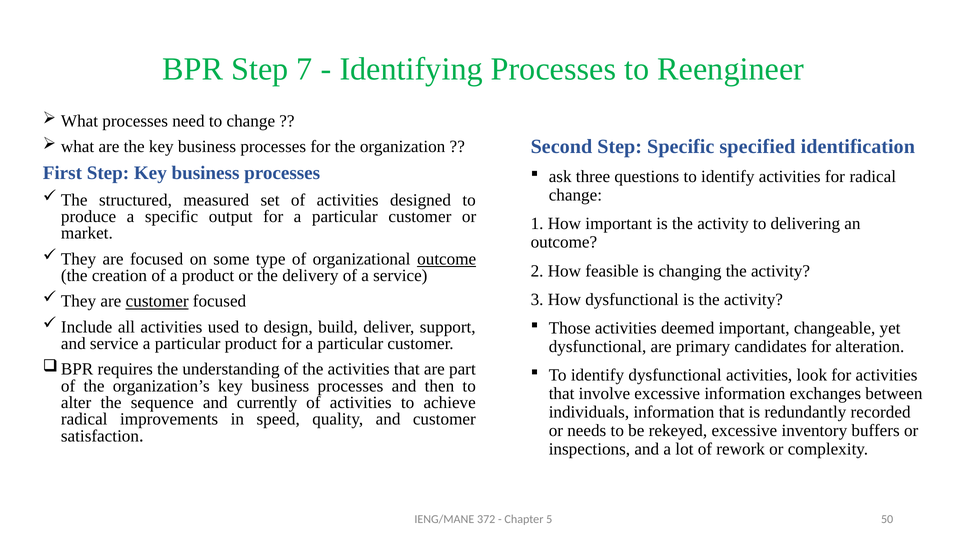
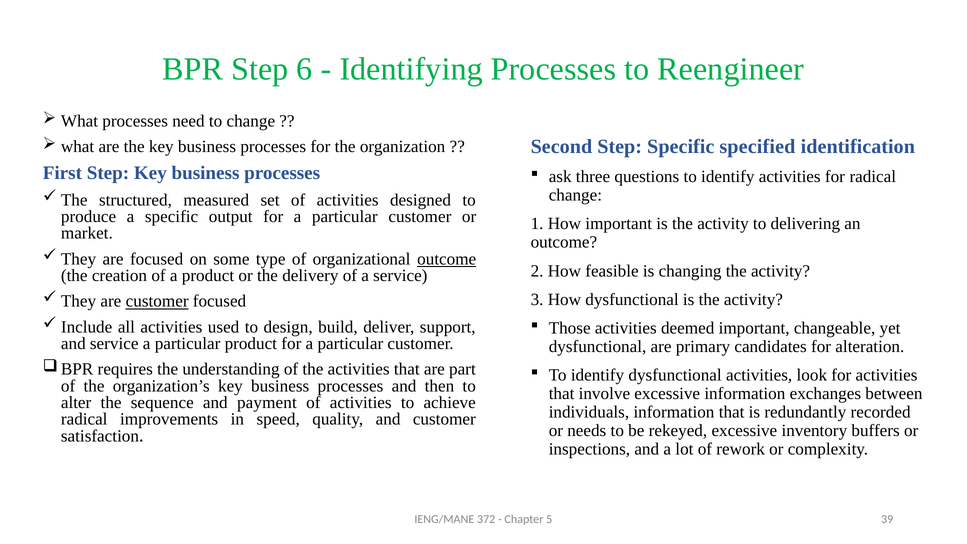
7: 7 -> 6 (305, 69)
currently: currently -> payment (267, 403)
50: 50 -> 39 (887, 519)
